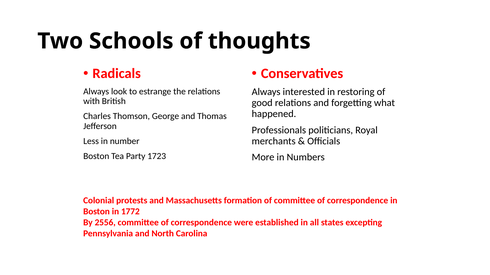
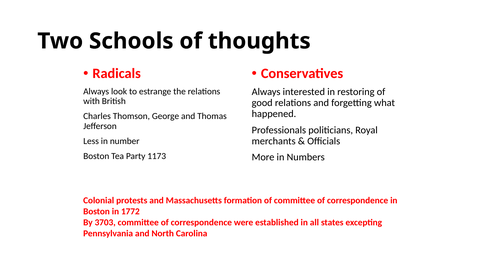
1723: 1723 -> 1173 (157, 157)
2556: 2556 -> 3703 (105, 223)
